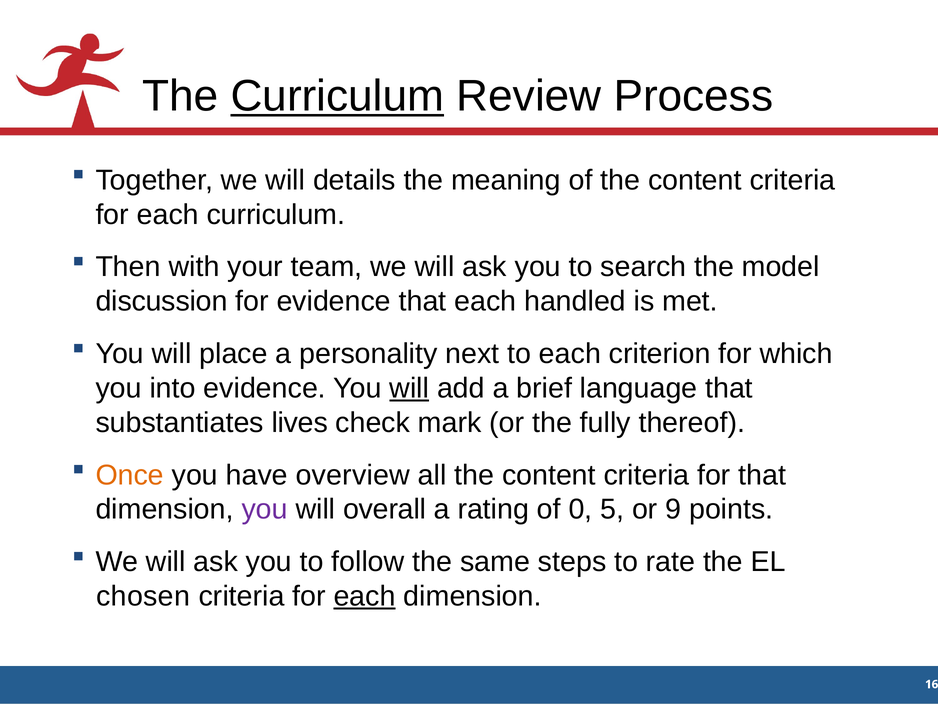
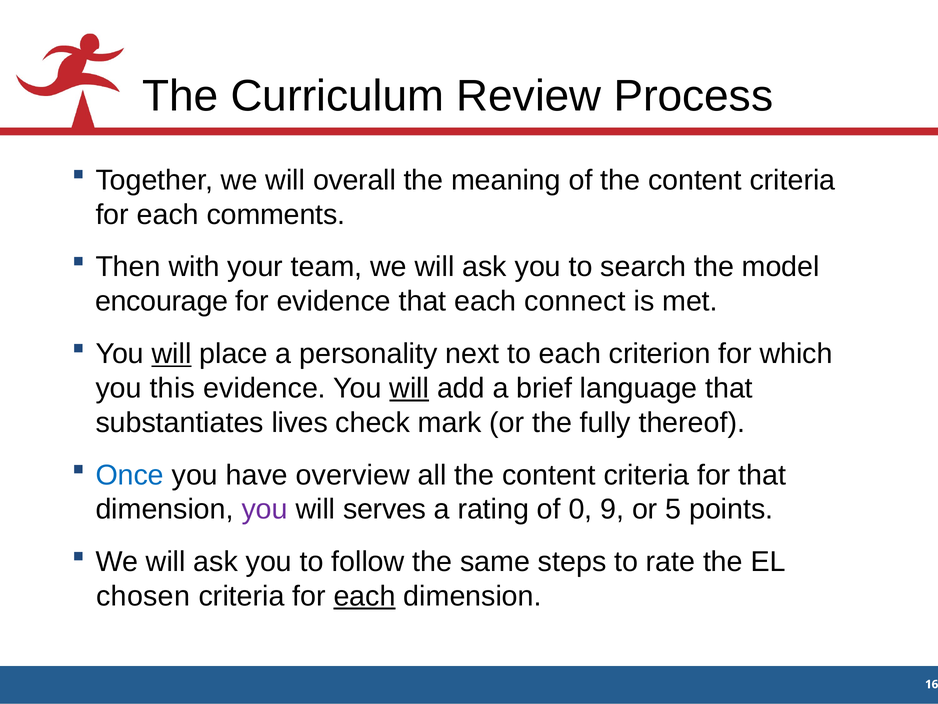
Curriculum underline: present -> none (337, 96)
details: details -> overall (354, 180)
each curriculum: curriculum -> comments (276, 214)
discussion: discussion -> encourage (162, 301)
handled: handled -> connect (575, 301)
will underline: none -> present (172, 354)
into: into -> this (172, 388)
Once colour: orange -> blue (130, 475)
overall: overall -> serves (385, 509)
5: 5 -> 9 (612, 509)
9: 9 -> 5 (673, 509)
